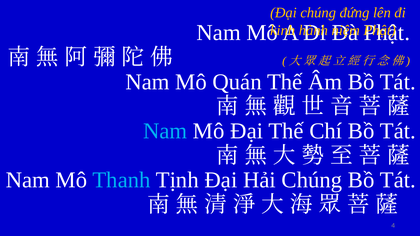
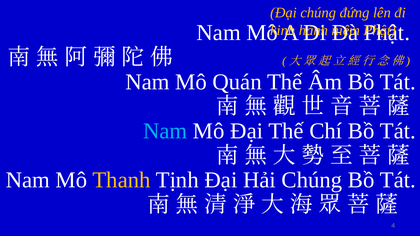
Thanh colour: light blue -> yellow (121, 180)
